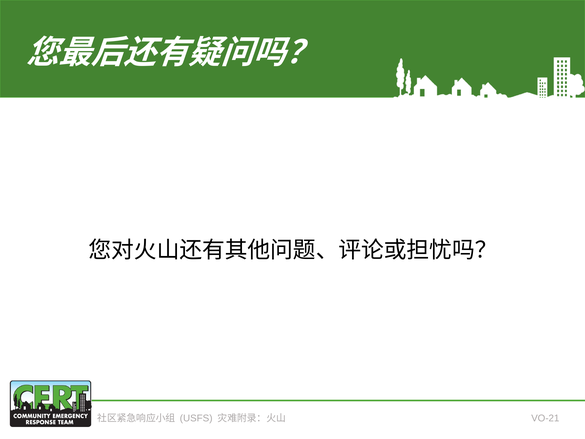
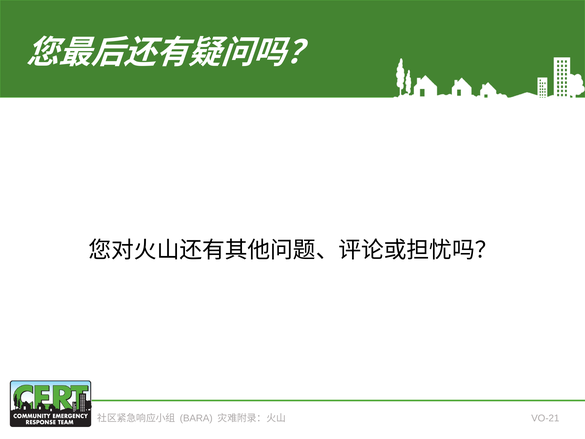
USFS: USFS -> BARA (196, 418)
